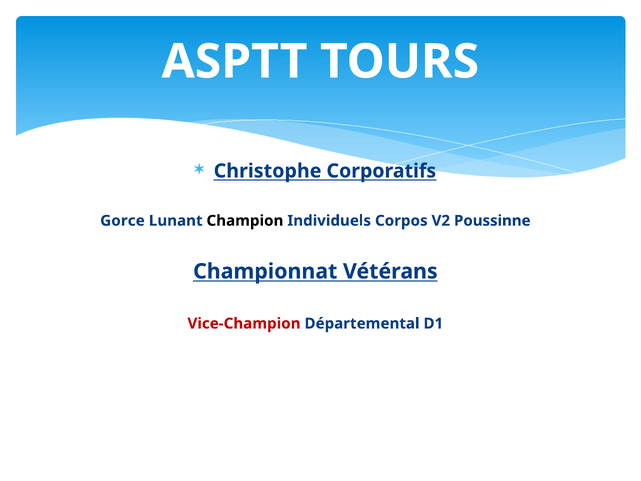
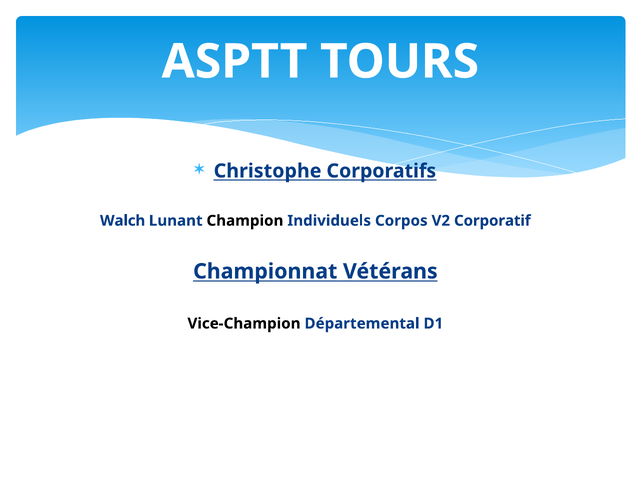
Gorce: Gorce -> Walch (123, 221)
Poussinne: Poussinne -> Corporatif (492, 221)
Vice-Champion colour: red -> black (244, 323)
